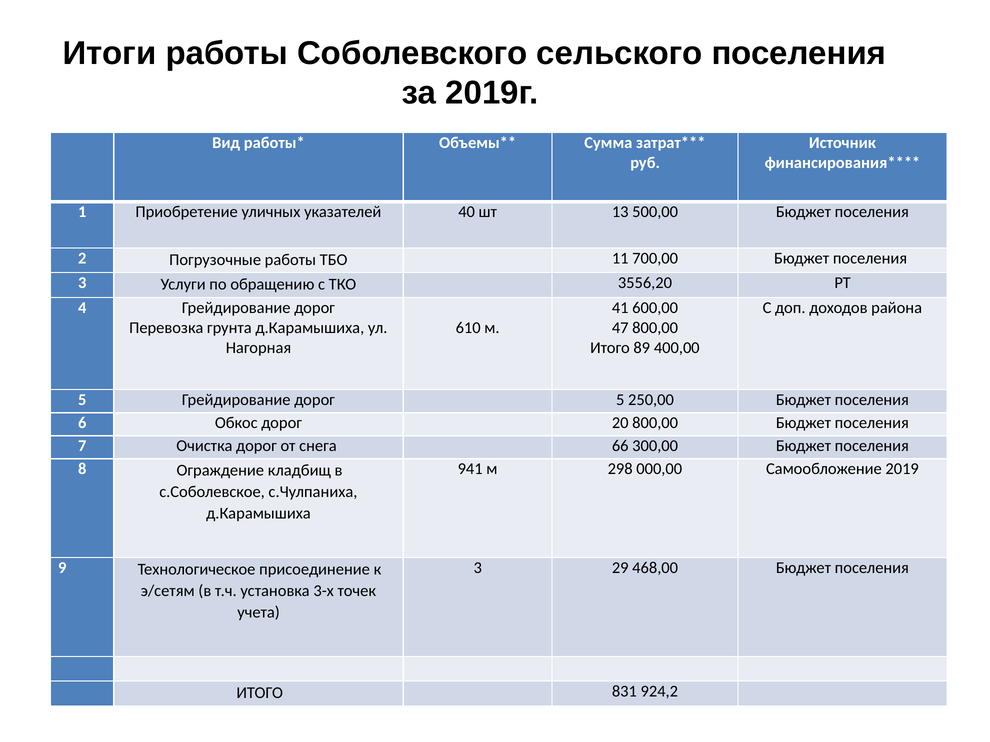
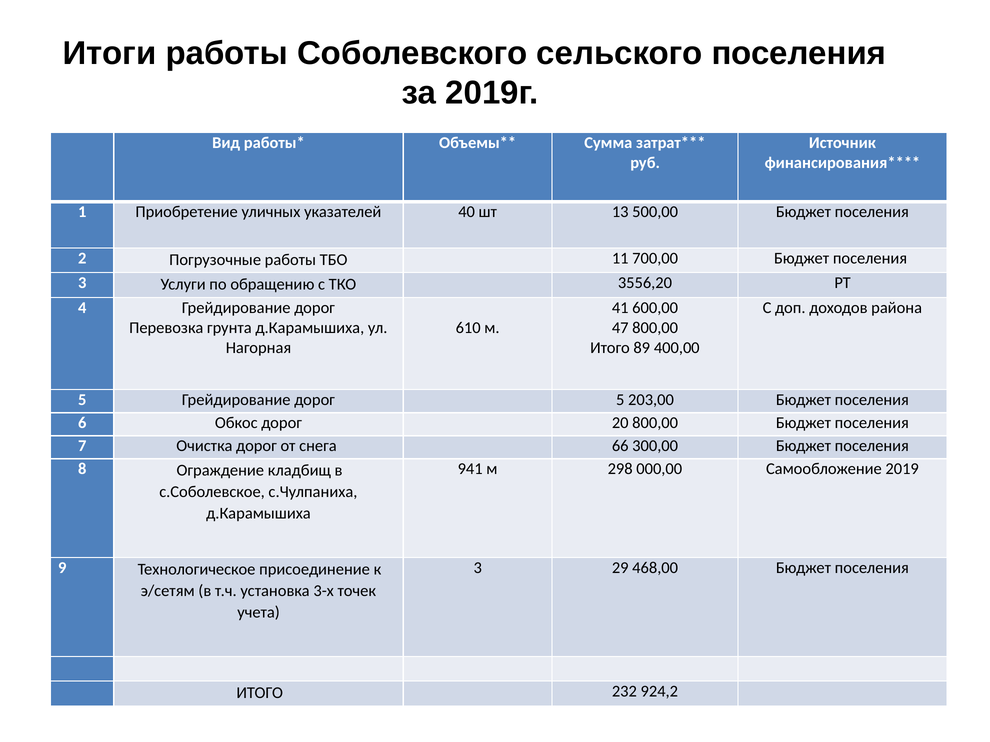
250,00: 250,00 -> 203,00 (651, 400)
831: 831 -> 232 (624, 692)
